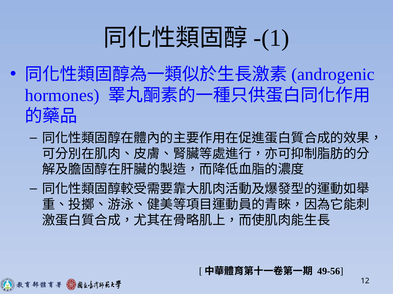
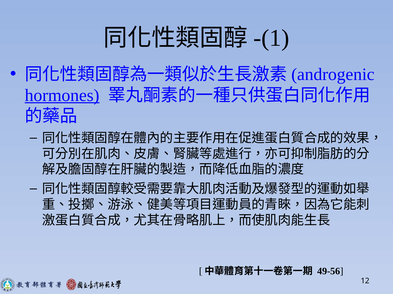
hormones underline: none -> present (62, 96)
